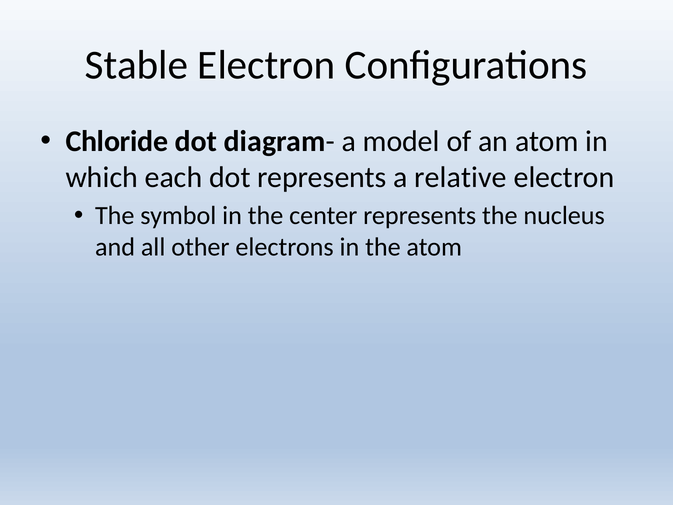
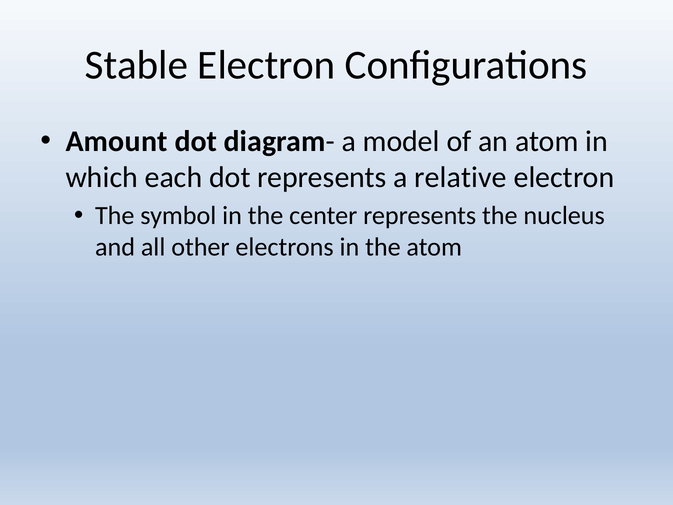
Chloride: Chloride -> Amount (117, 141)
